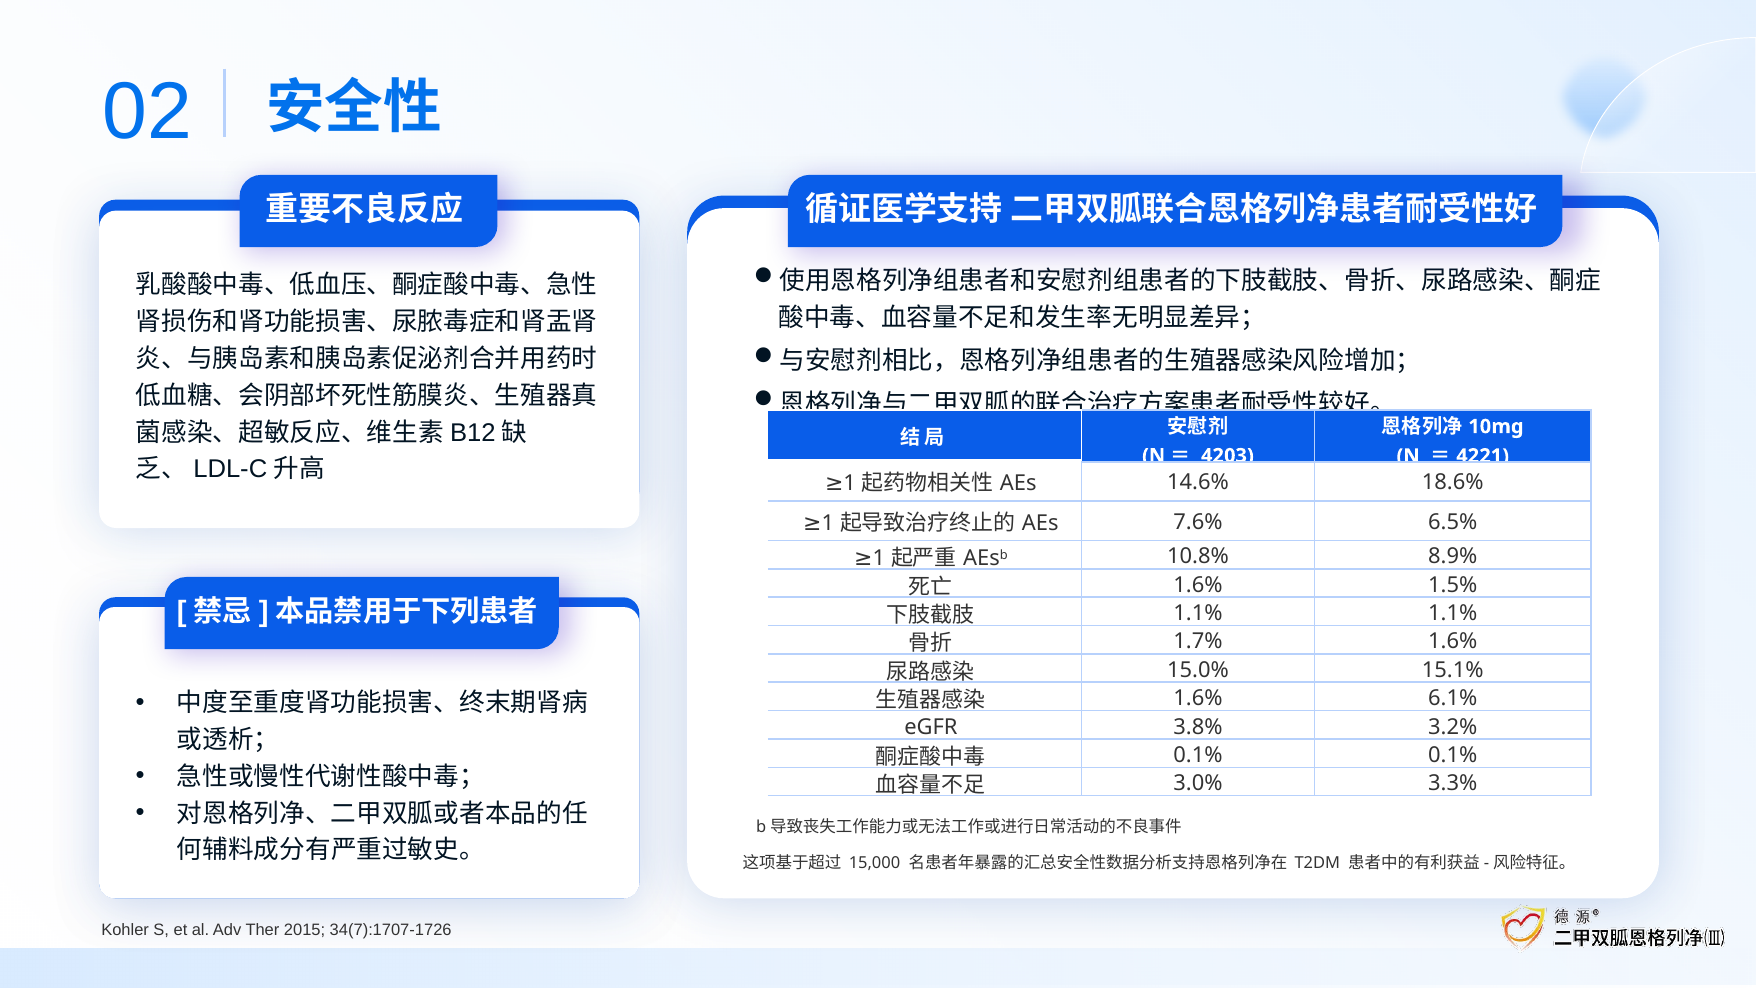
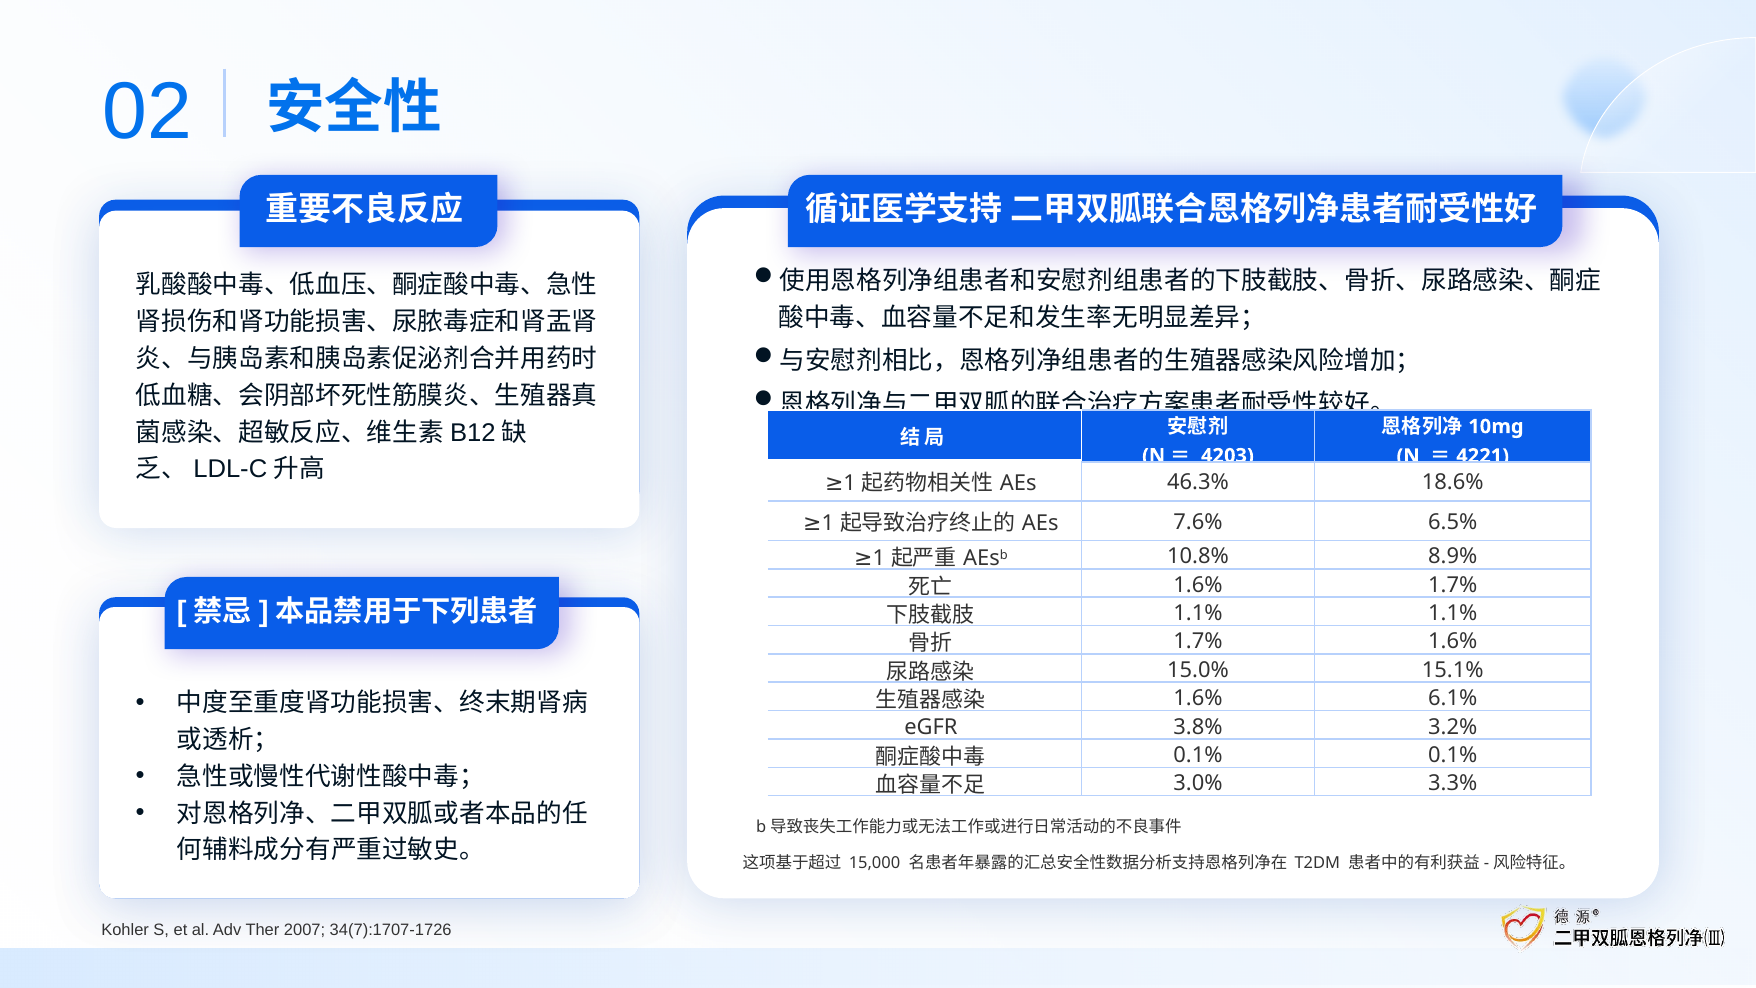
14.6%: 14.6% -> 46.3% (1198, 483)
1.6% 1.5%: 1.5% -> 1.7% (1453, 585)
2015: 2015 -> 2007 (305, 930)
